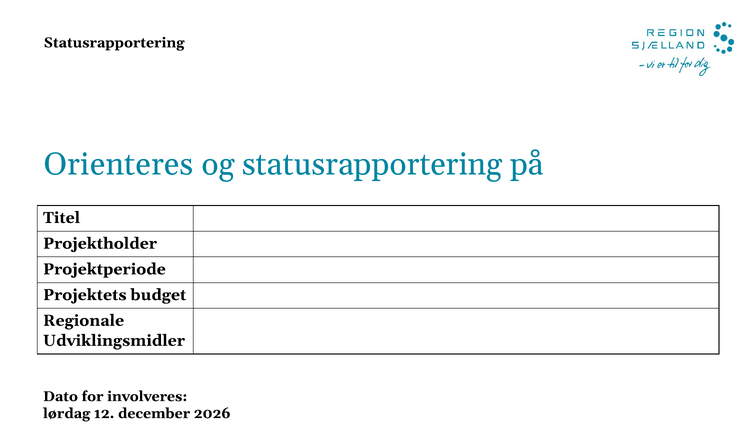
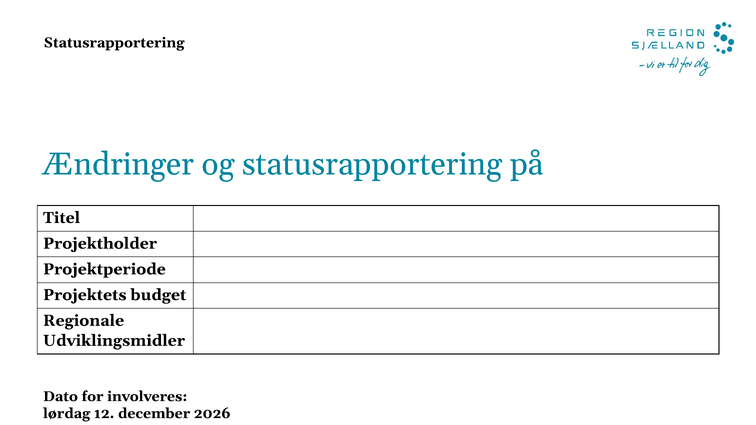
Orienteres: Orienteres -> Ændringer (119, 164)
